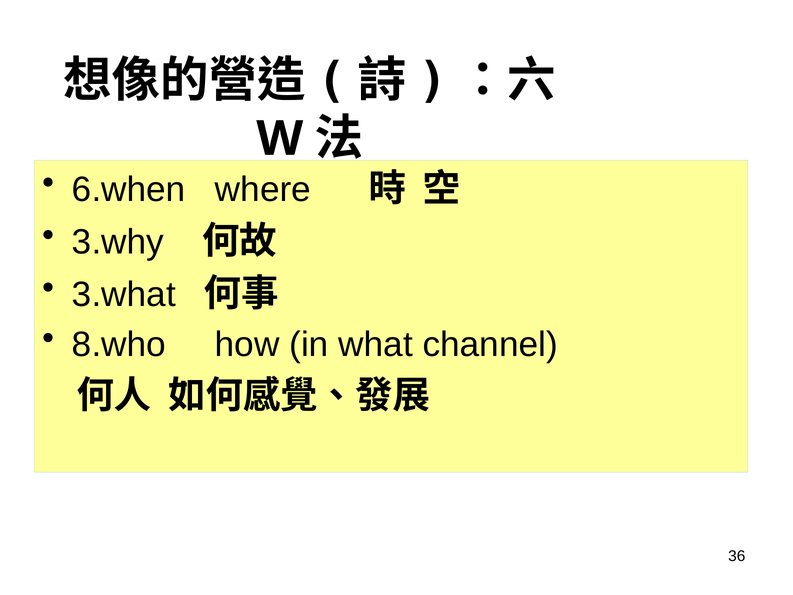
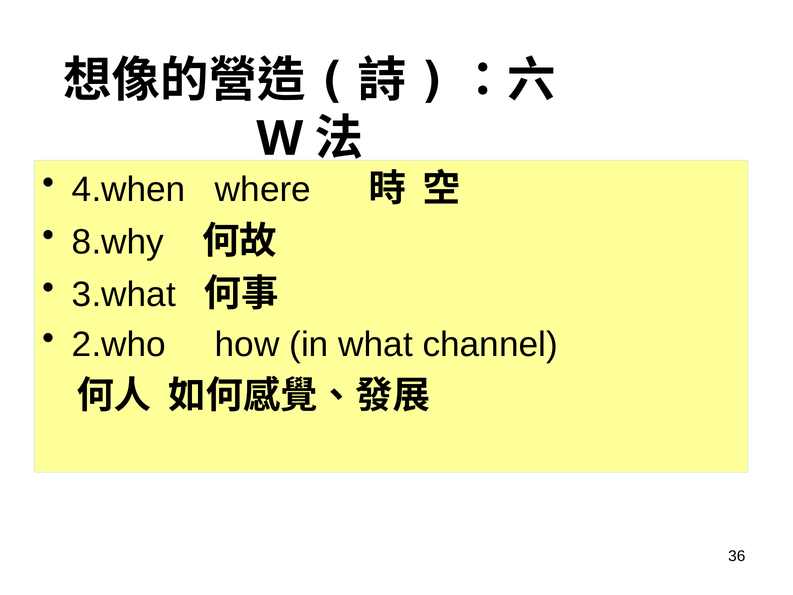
6.when: 6.when -> 4.when (129, 190)
3.why: 3.why -> 8.why (118, 242)
8.who: 8.who -> 2.who (119, 344)
